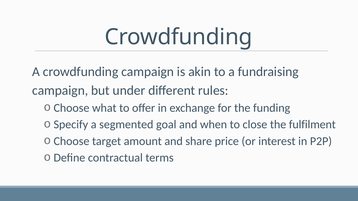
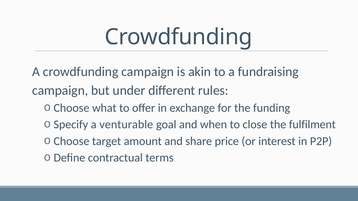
segmented: segmented -> venturable (126, 125)
